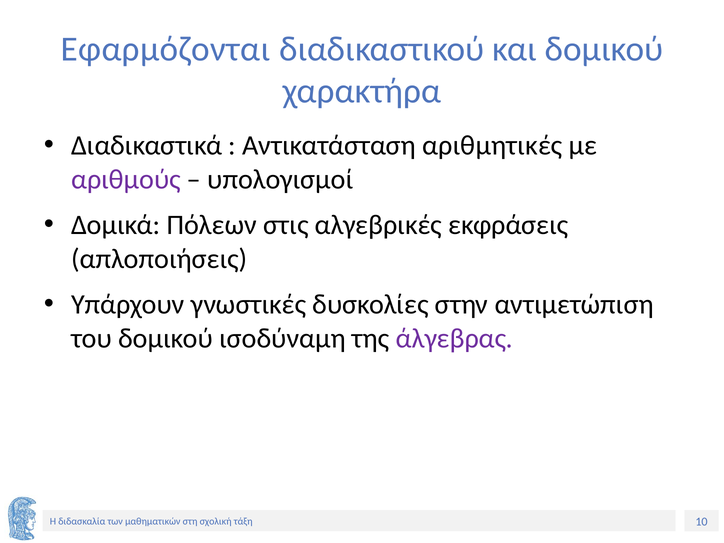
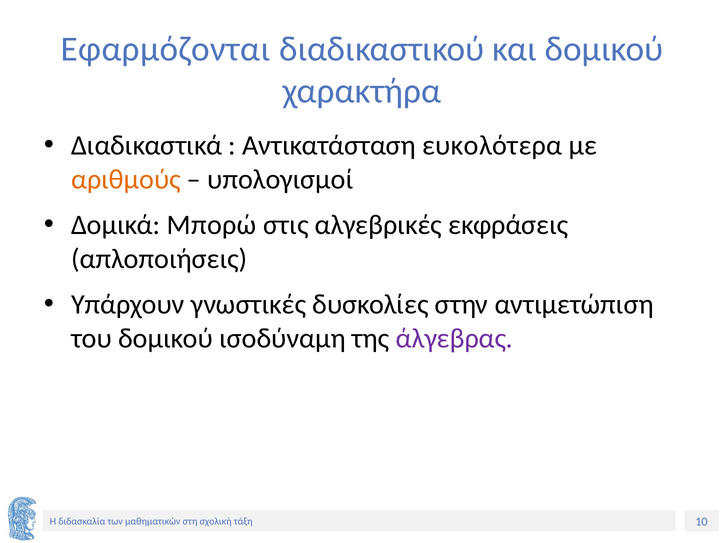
αριθμητικές: αριθμητικές -> ευκολότερα (492, 146)
αριθμούς colour: purple -> orange (126, 179)
Πόλεων: Πόλεων -> Μπορώ (212, 225)
